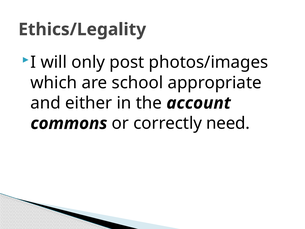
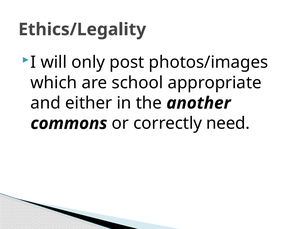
account: account -> another (199, 103)
